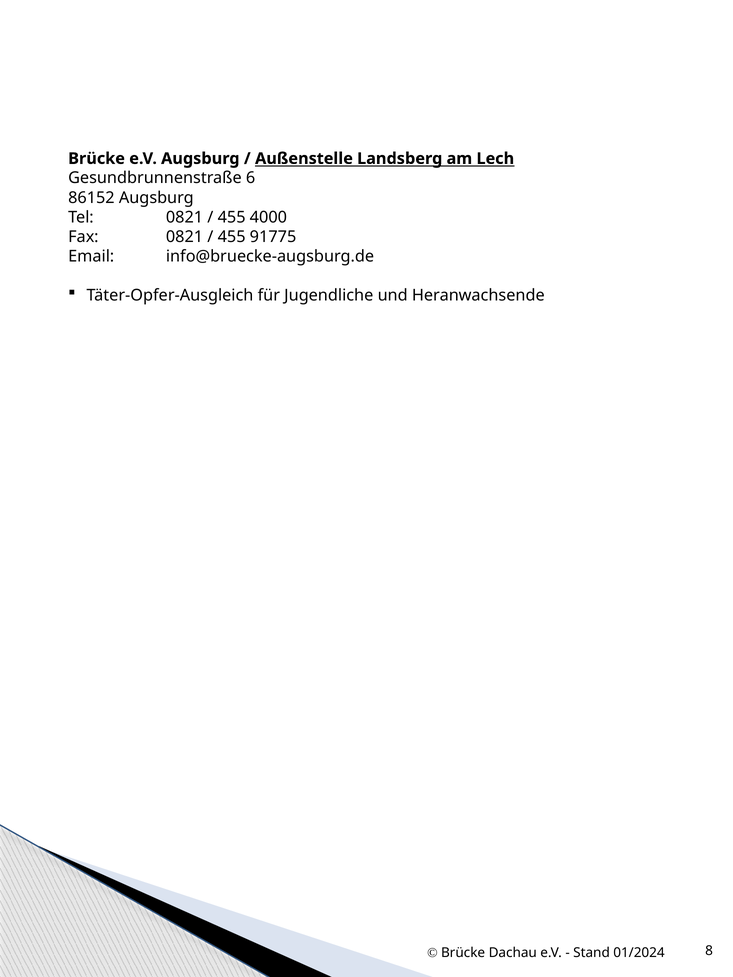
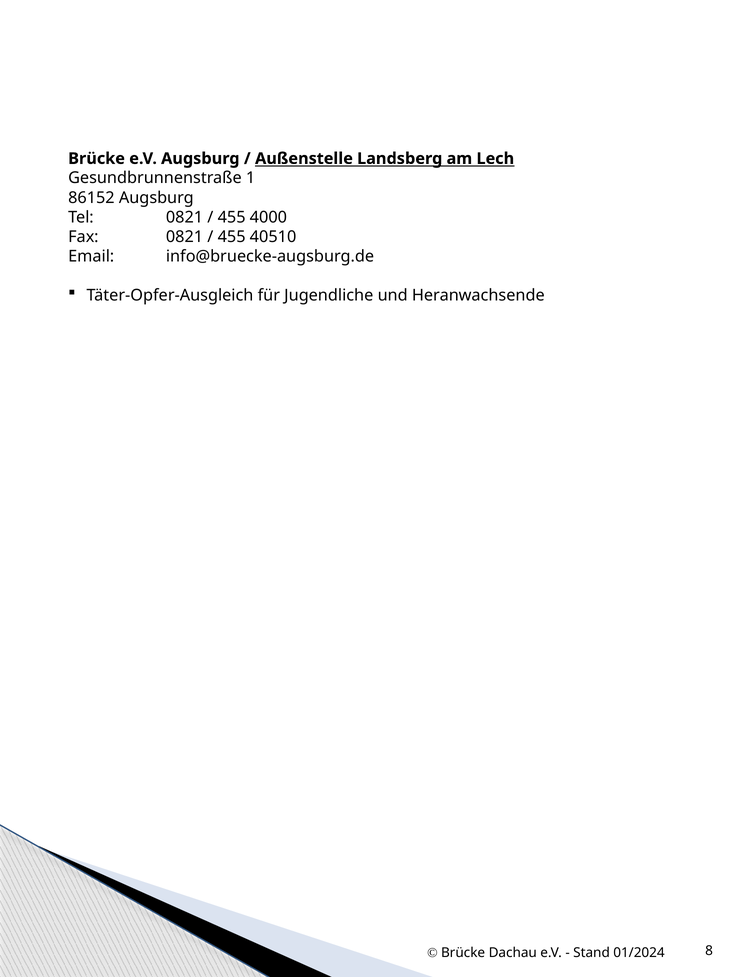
6: 6 -> 1 (251, 178)
91775: 91775 -> 40510 (273, 237)
